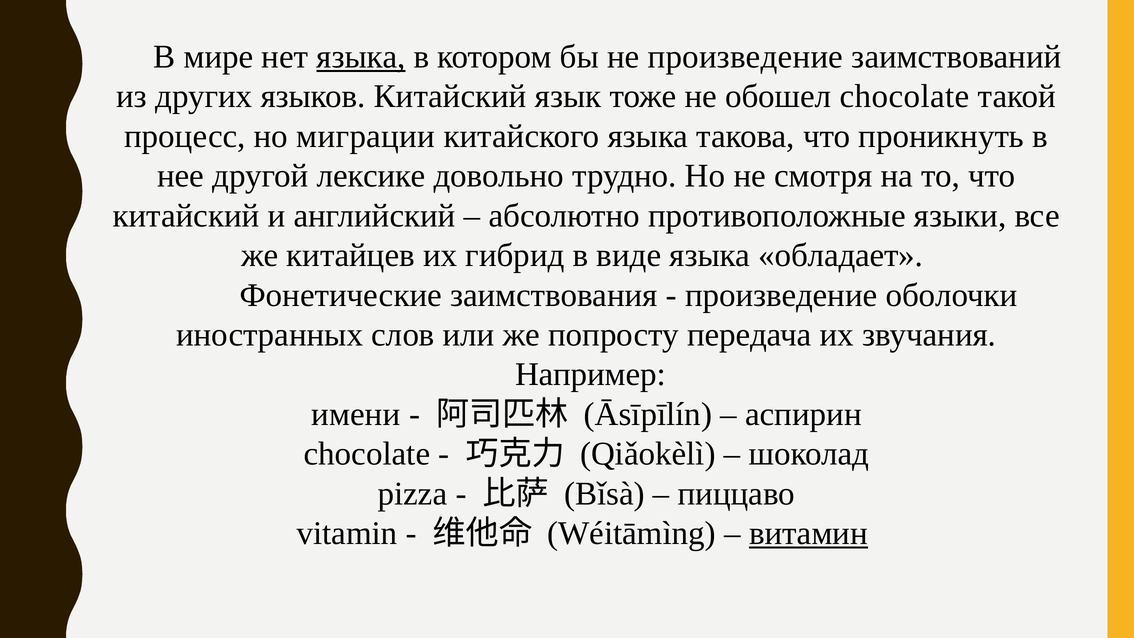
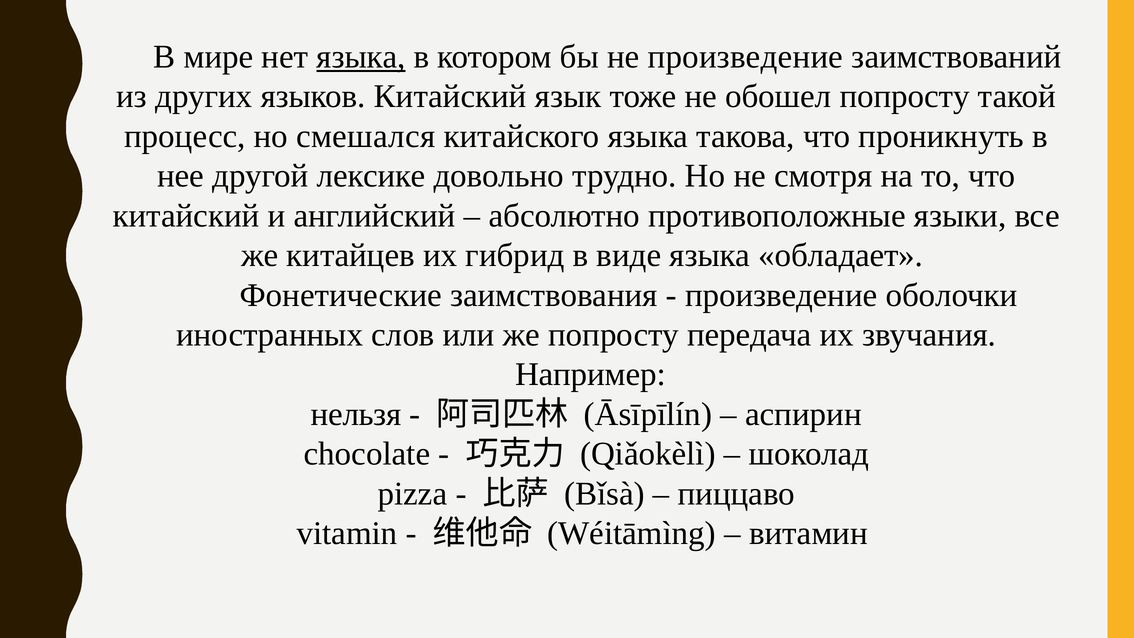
обошел chocolate: chocolate -> попросту (905, 96)
миграции: миграции -> смешался (366, 136)
имени: имени -> нельзя (356, 414)
витамин underline: present -> none (808, 533)
